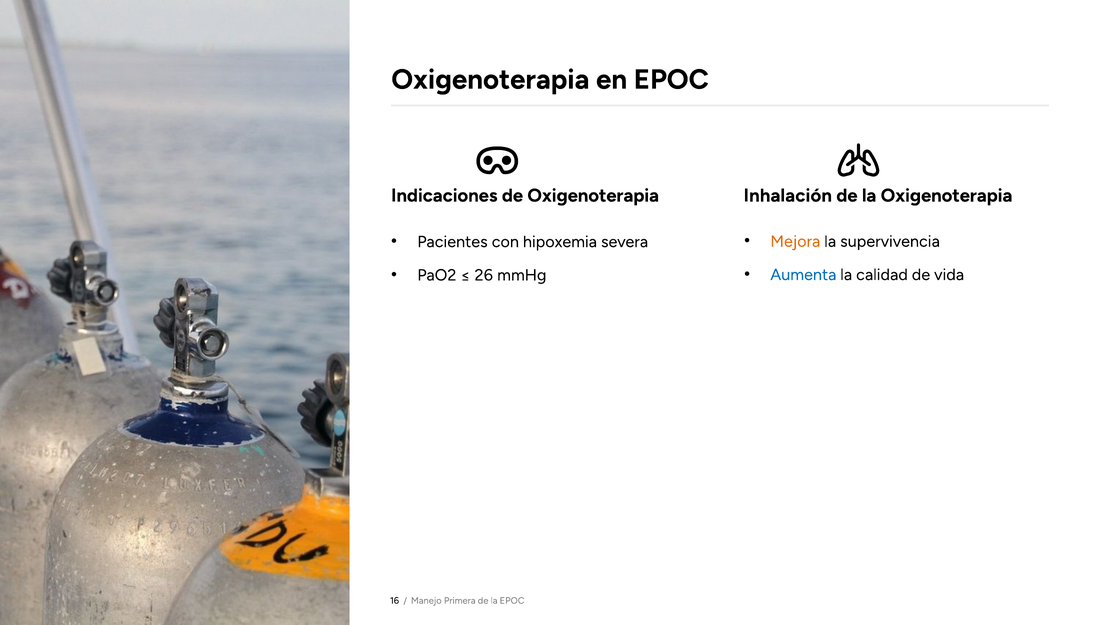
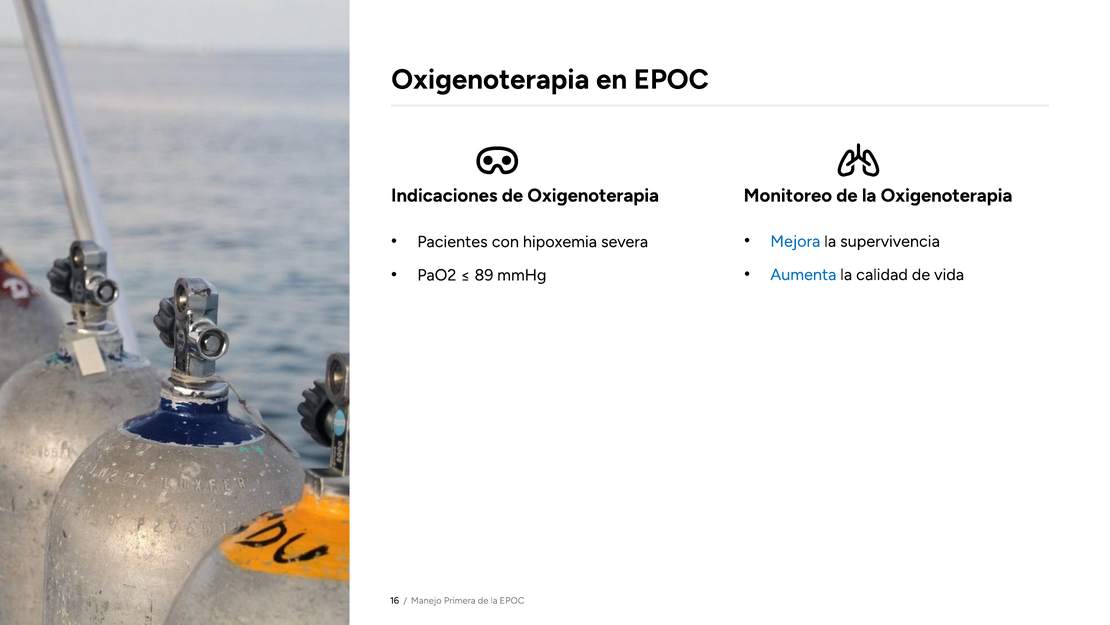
Inhalación: Inhalación -> Monitoreo (788, 195)
Mejora colour: orange -> blue (795, 241)
26: 26 -> 89 (484, 275)
